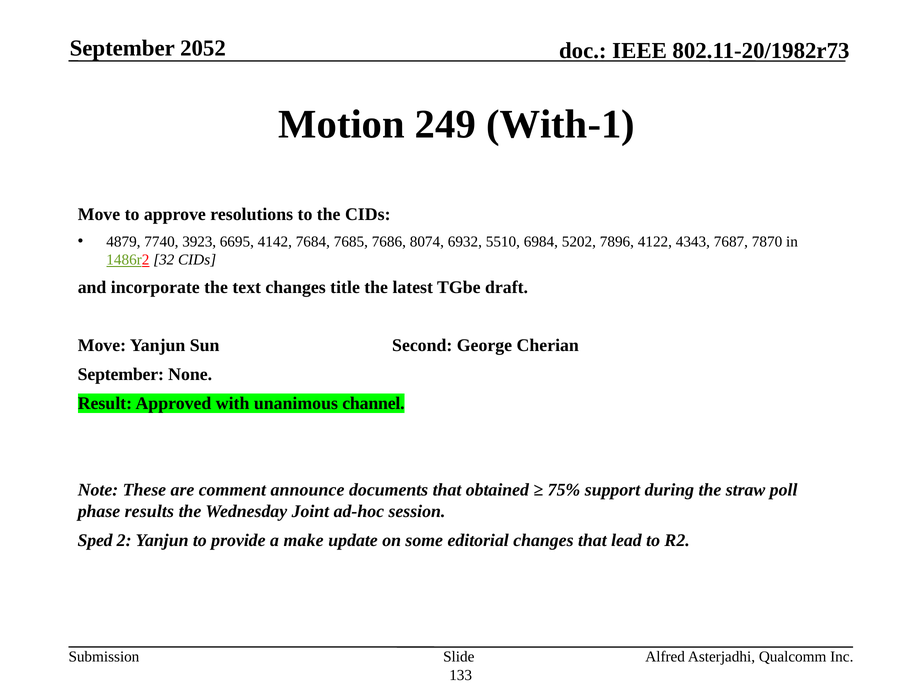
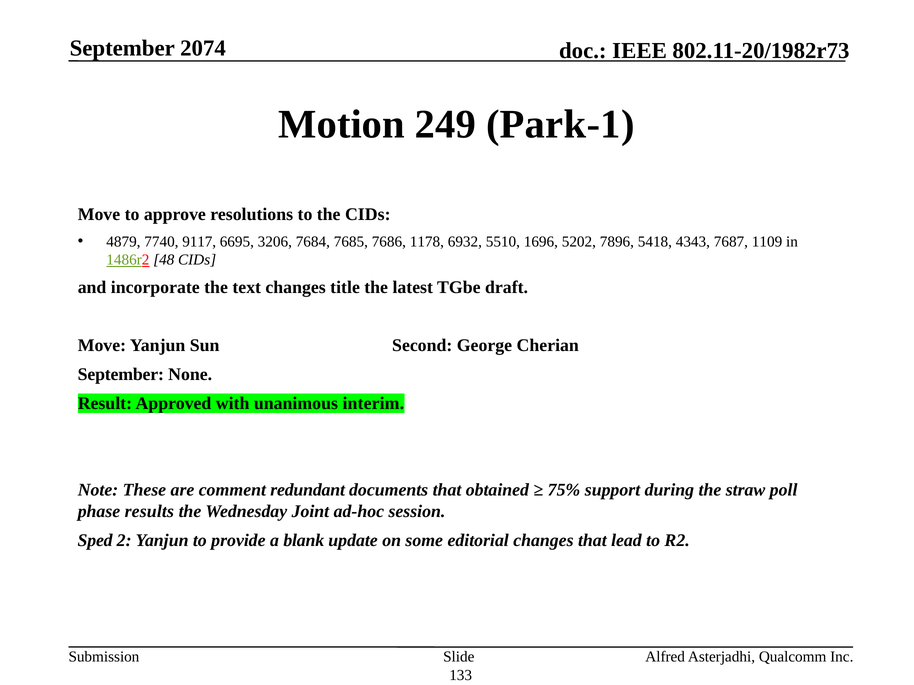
2052: 2052 -> 2074 (203, 48)
With-1: With-1 -> Park-1 (560, 125)
3923: 3923 -> 9117 (199, 242)
4142: 4142 -> 3206 (275, 242)
8074: 8074 -> 1178 (427, 242)
6984: 6984 -> 1696 (541, 242)
4122: 4122 -> 5418 (655, 242)
7870: 7870 -> 1109 (767, 242)
32: 32 -> 48 (164, 260)
channel: channel -> interim (373, 404)
announce: announce -> redundant (308, 490)
make: make -> blank (304, 541)
